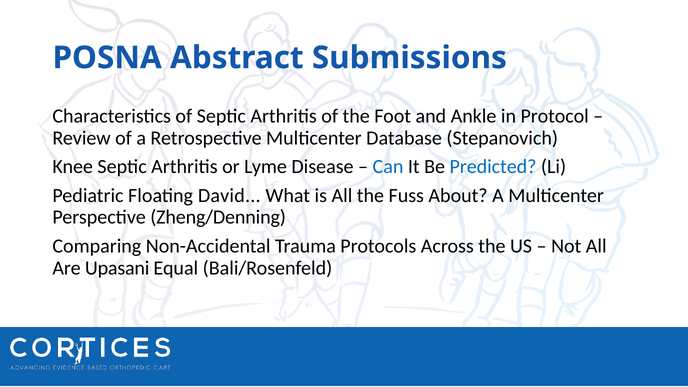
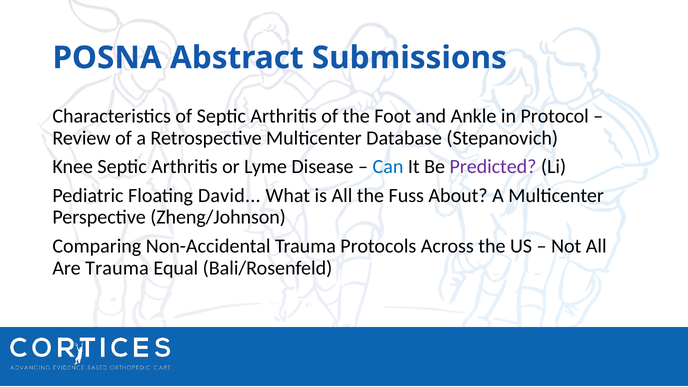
Predicted colour: blue -> purple (493, 167)
Zheng/Denning: Zheng/Denning -> Zheng/Johnson (218, 217)
Are Upasani: Upasani -> Trauma (117, 268)
